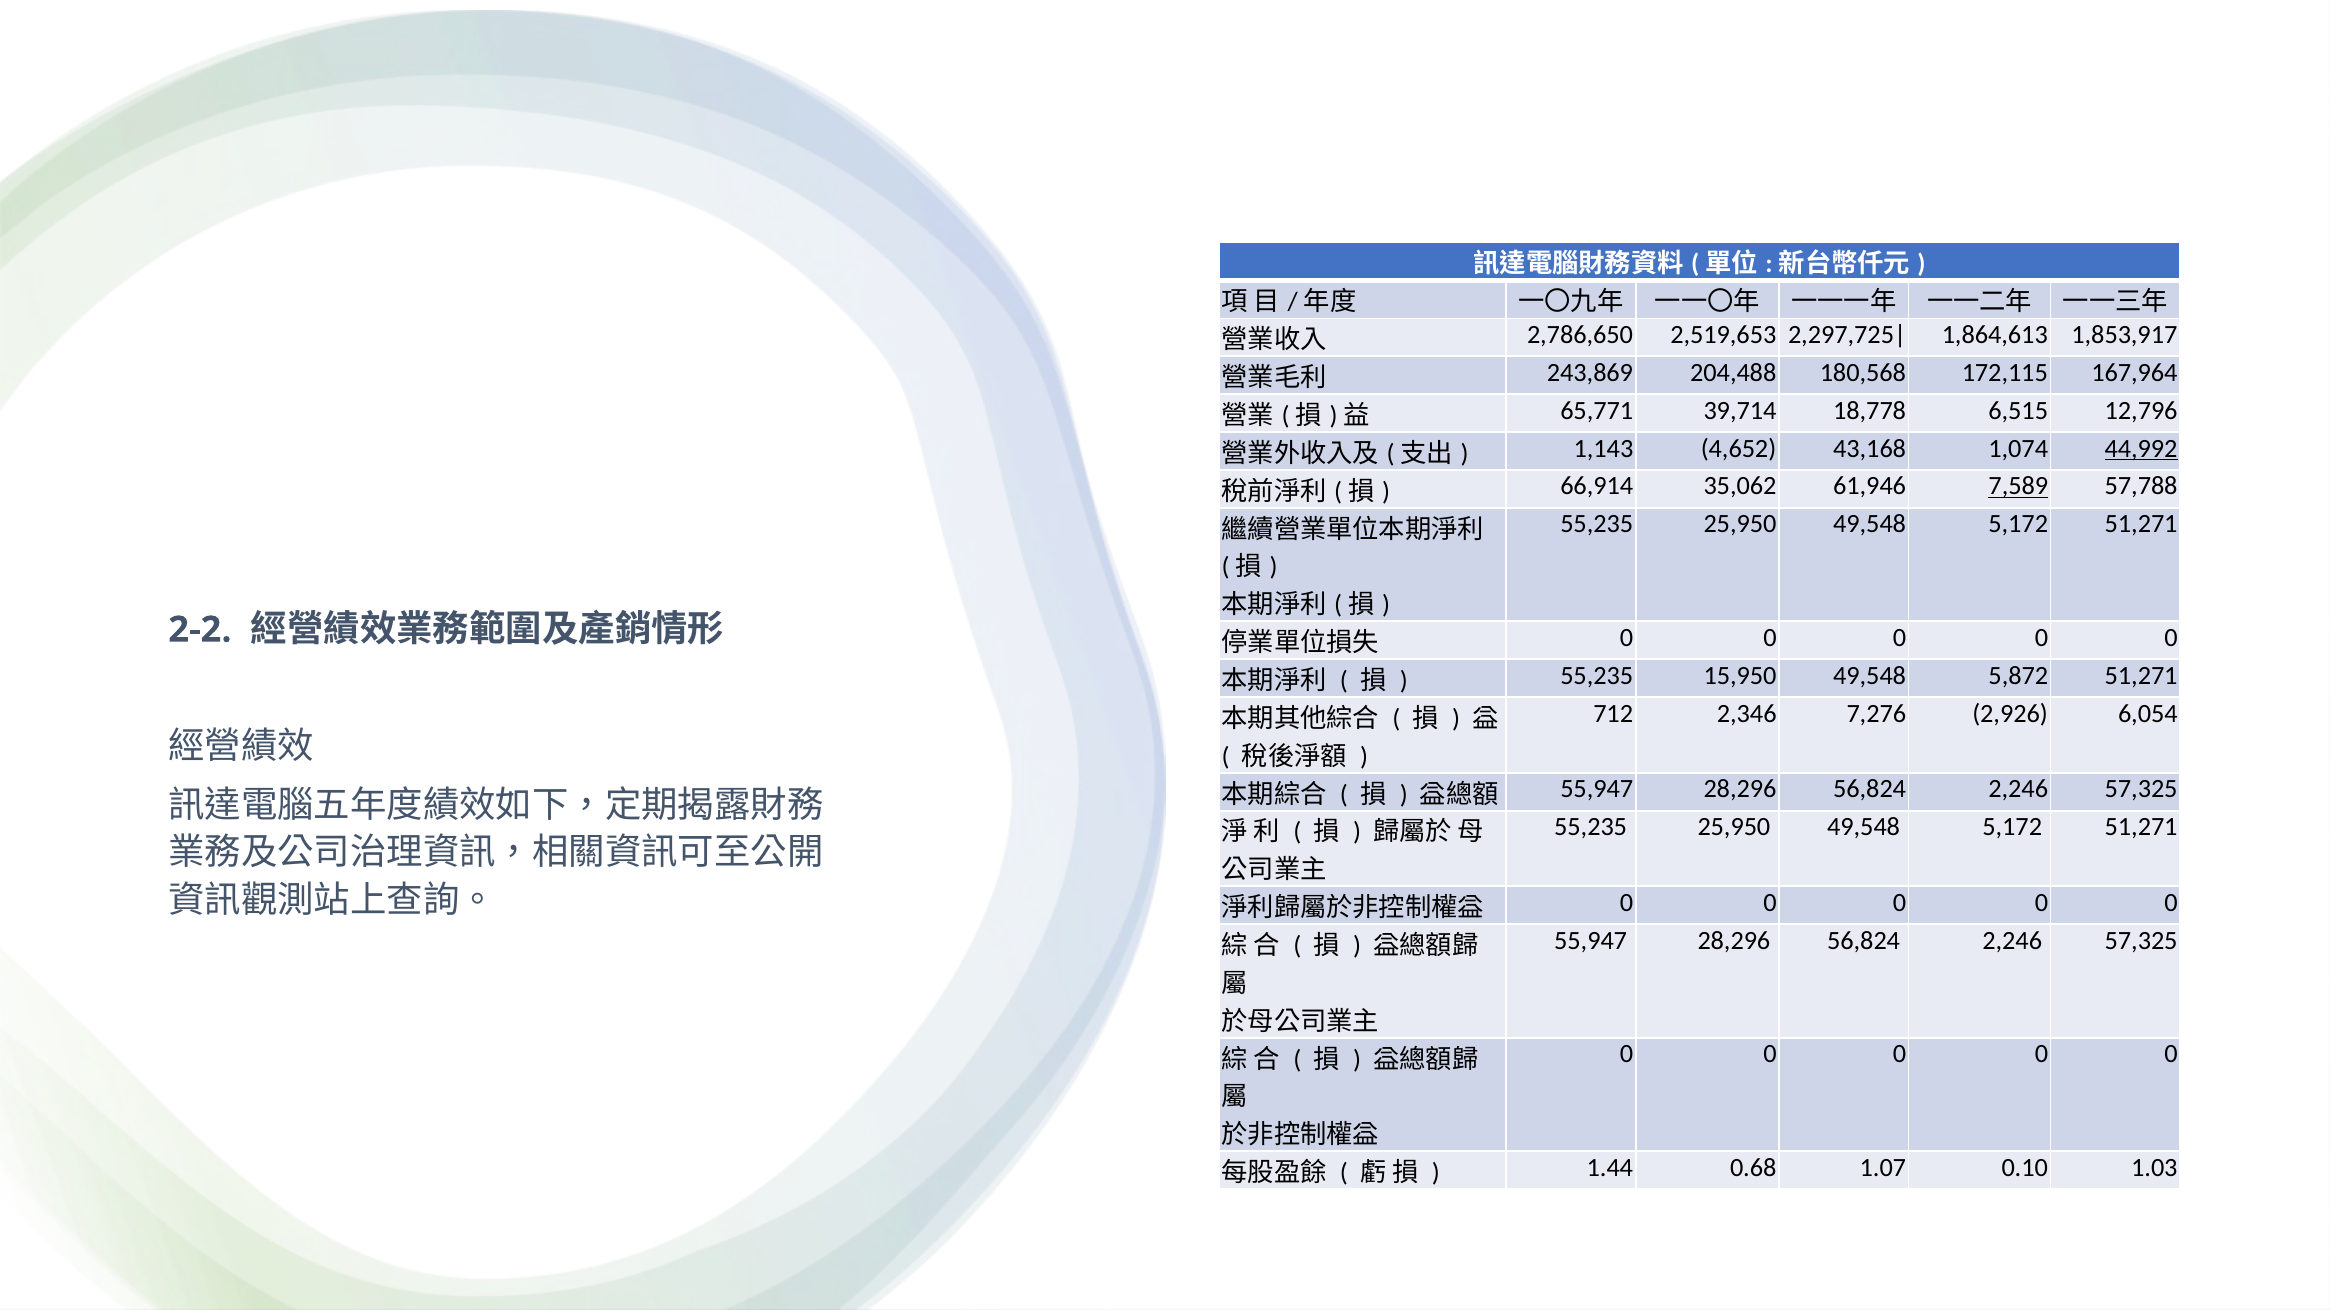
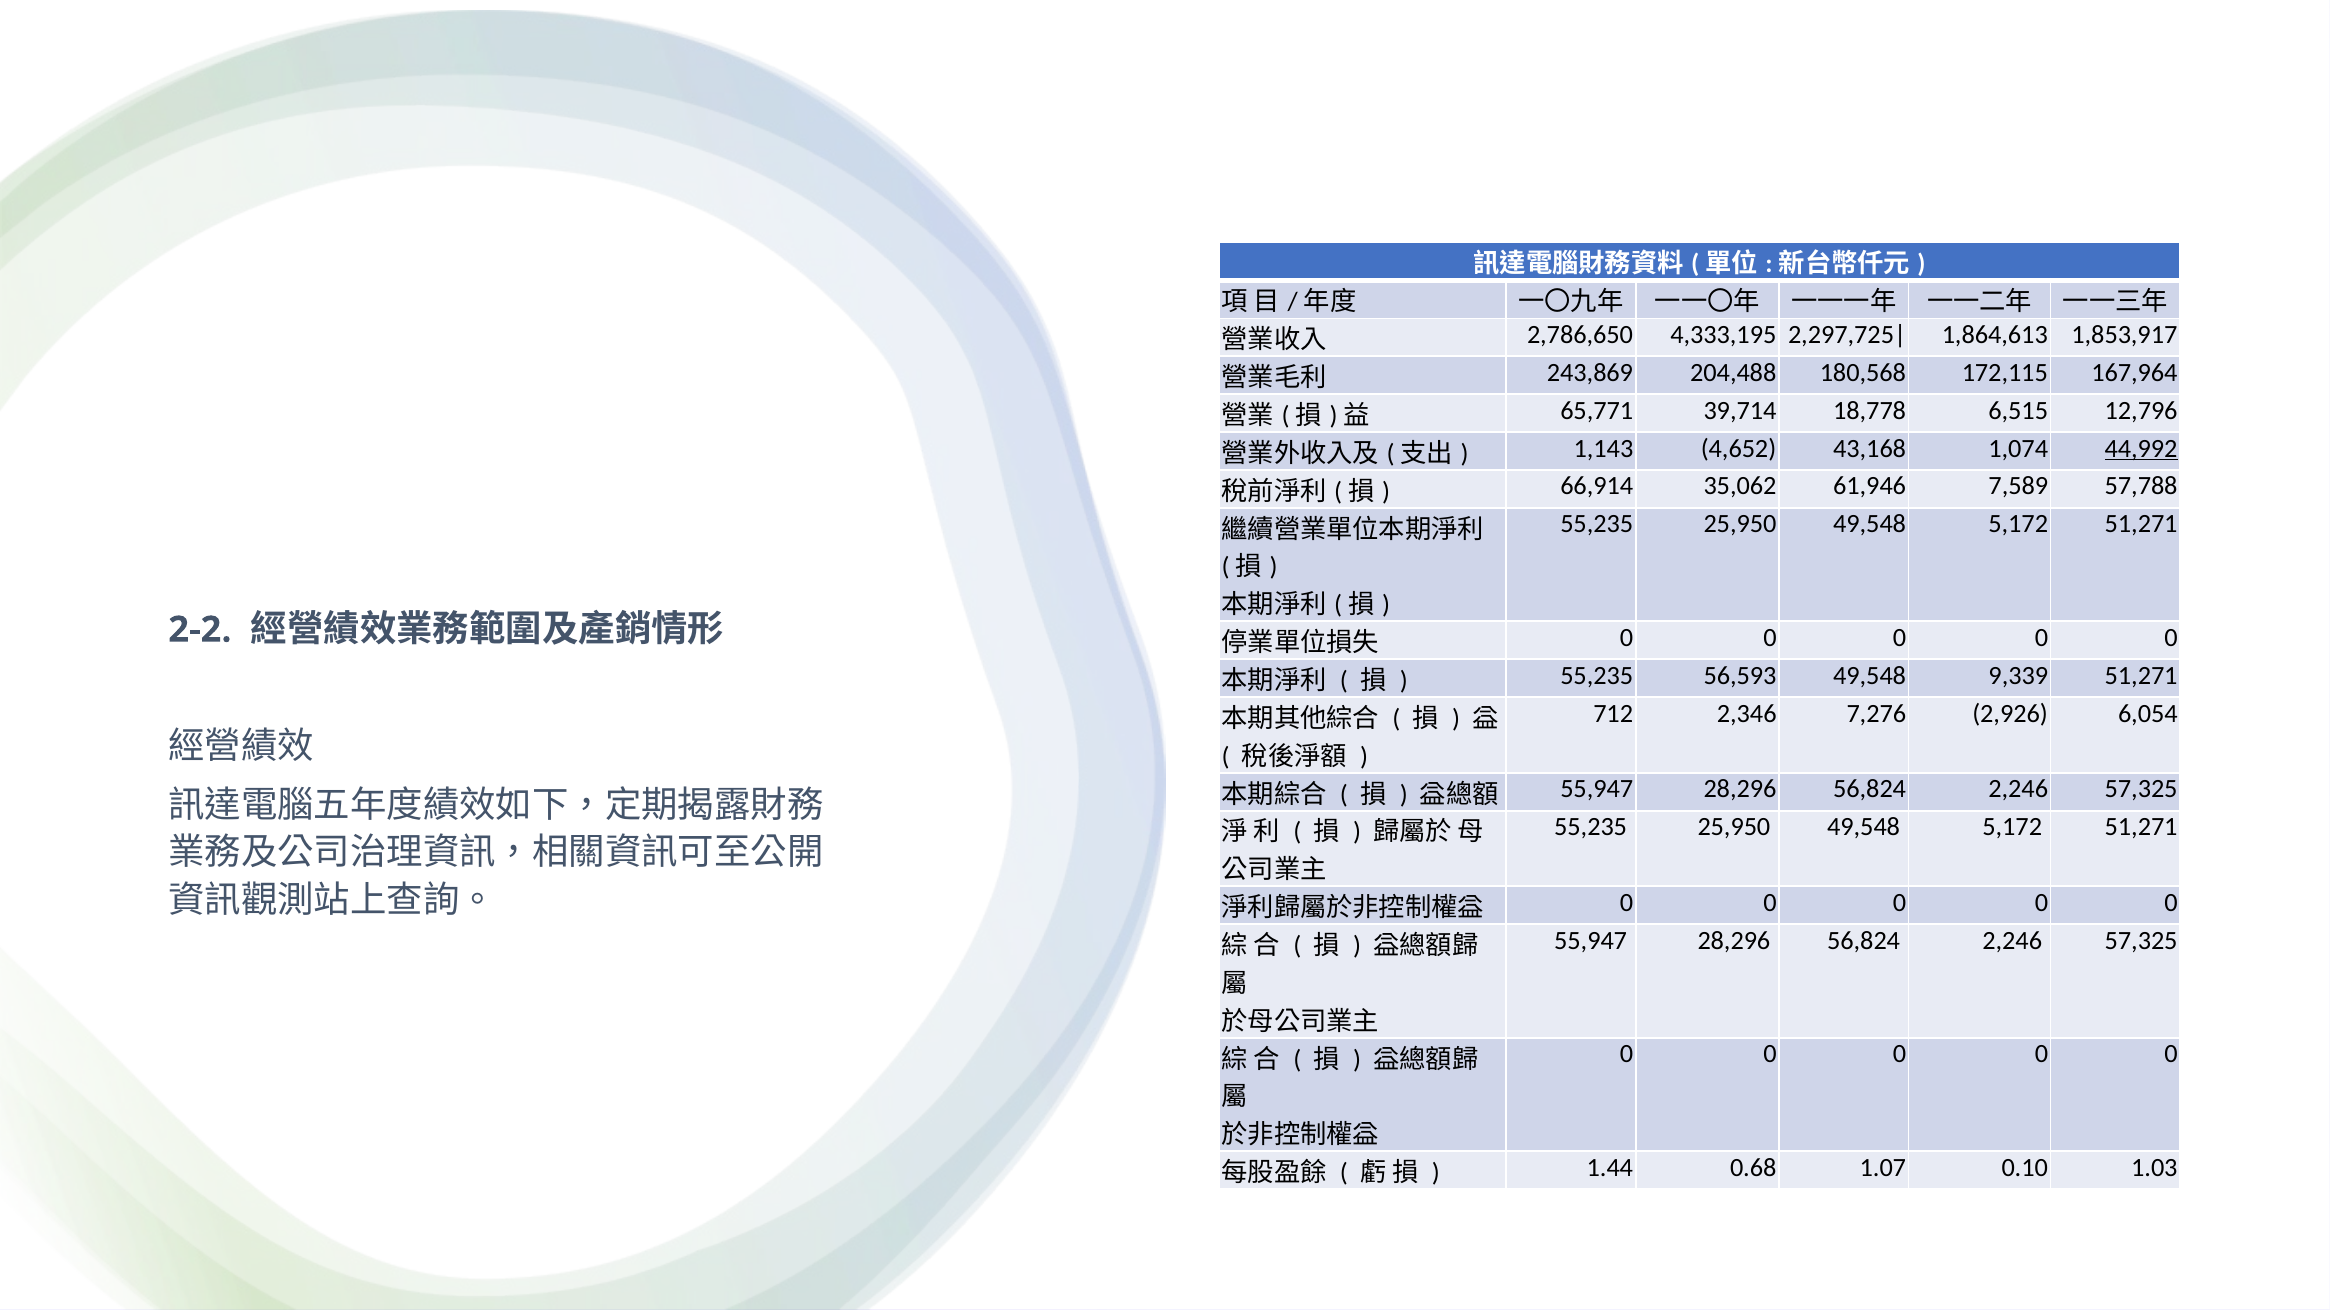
2,519,653: 2,519,653 -> 4,333,195 (1723, 335)
7,589 underline: present -> none (2018, 486)
15,950: 15,950 -> 56,593 (1740, 676)
5,872: 5,872 -> 9,339 (2018, 676)
